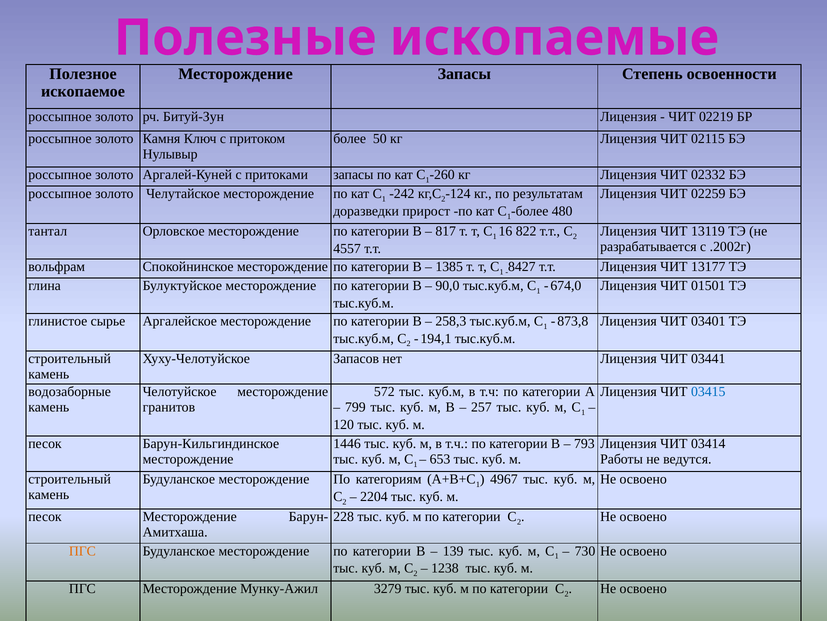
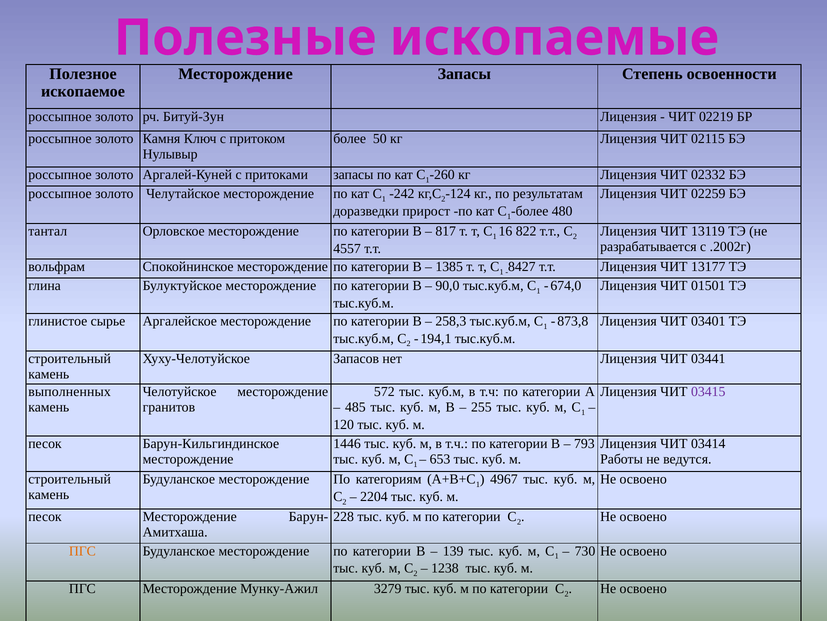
водозаборные: водозаборные -> выполненных (70, 391)
03415 colour: blue -> purple (708, 391)
799: 799 -> 485 (355, 407)
257: 257 -> 255 (481, 407)
